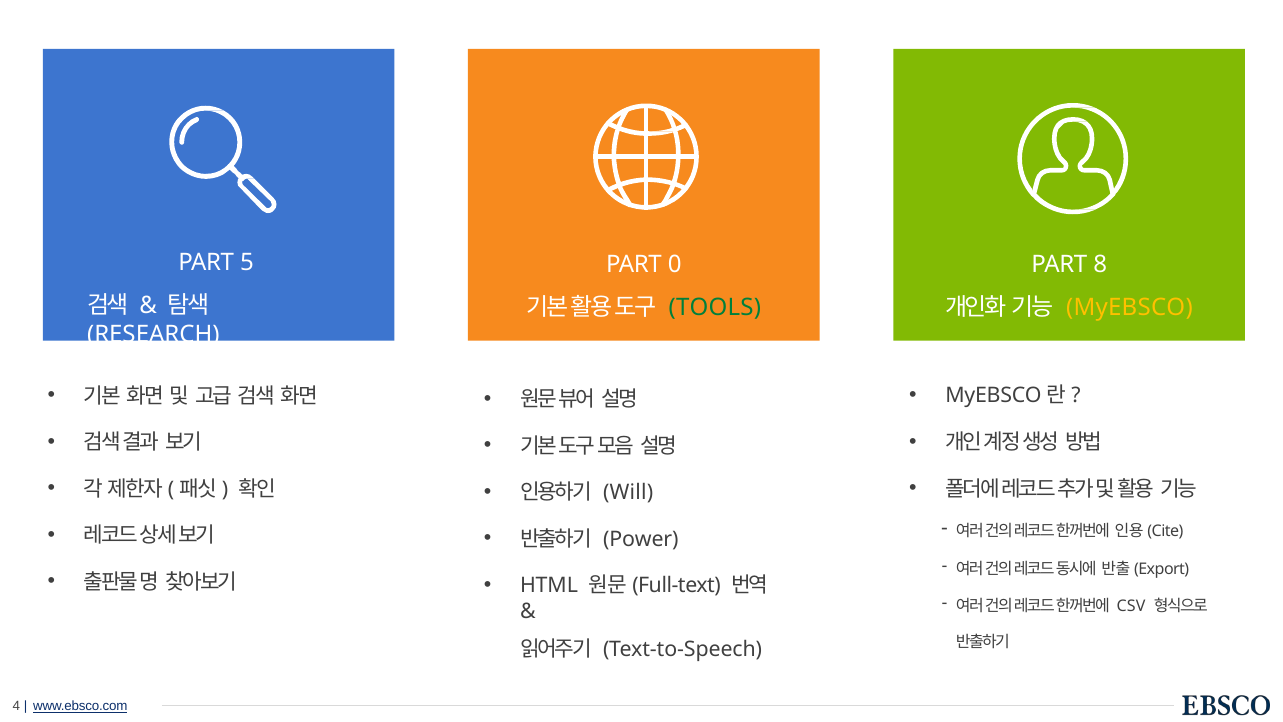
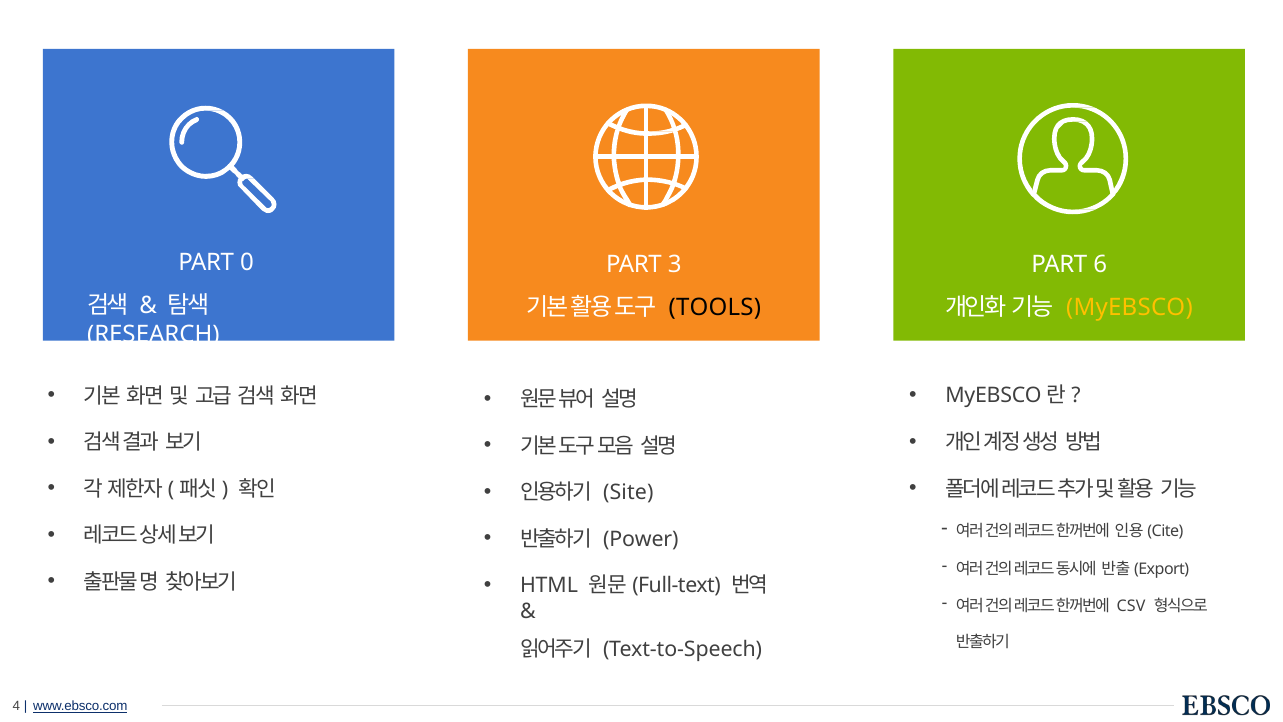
5: 5 -> 0 (247, 262)
0: 0 -> 3 (675, 265)
8: 8 -> 6 (1100, 265)
TOOLS colour: green -> black (715, 308)
Will: Will -> Site (628, 492)
